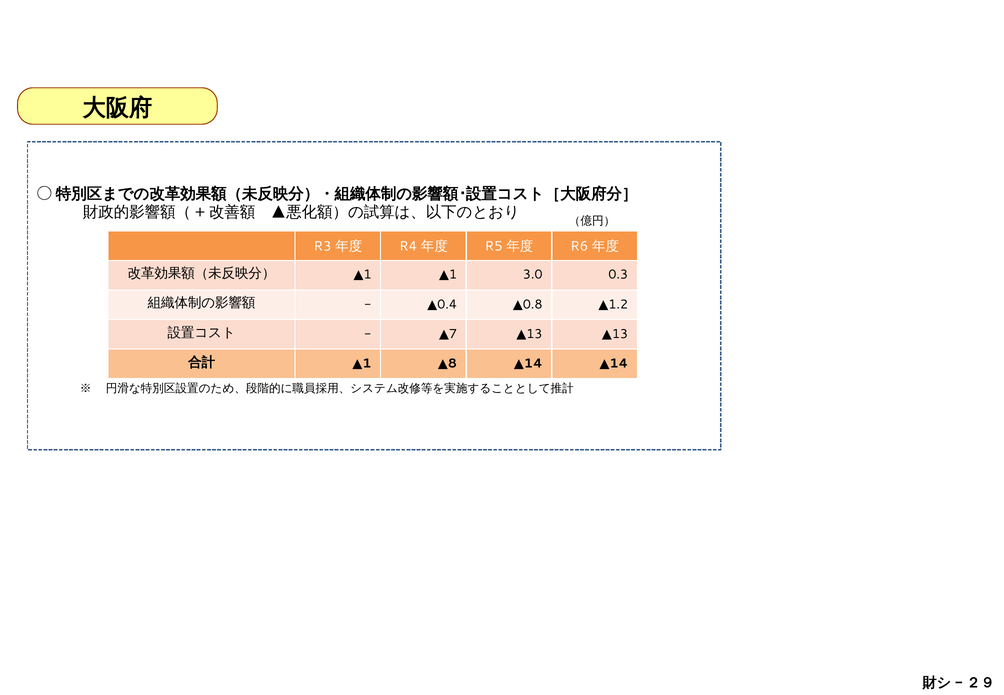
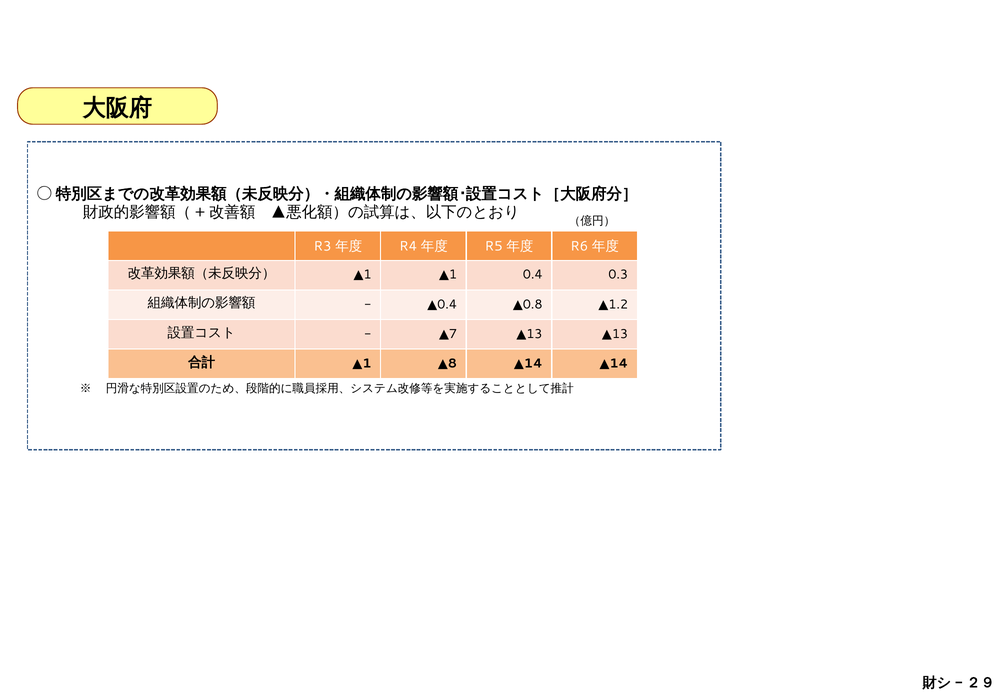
3.0: 3.0 -> 0.4 (533, 275)
